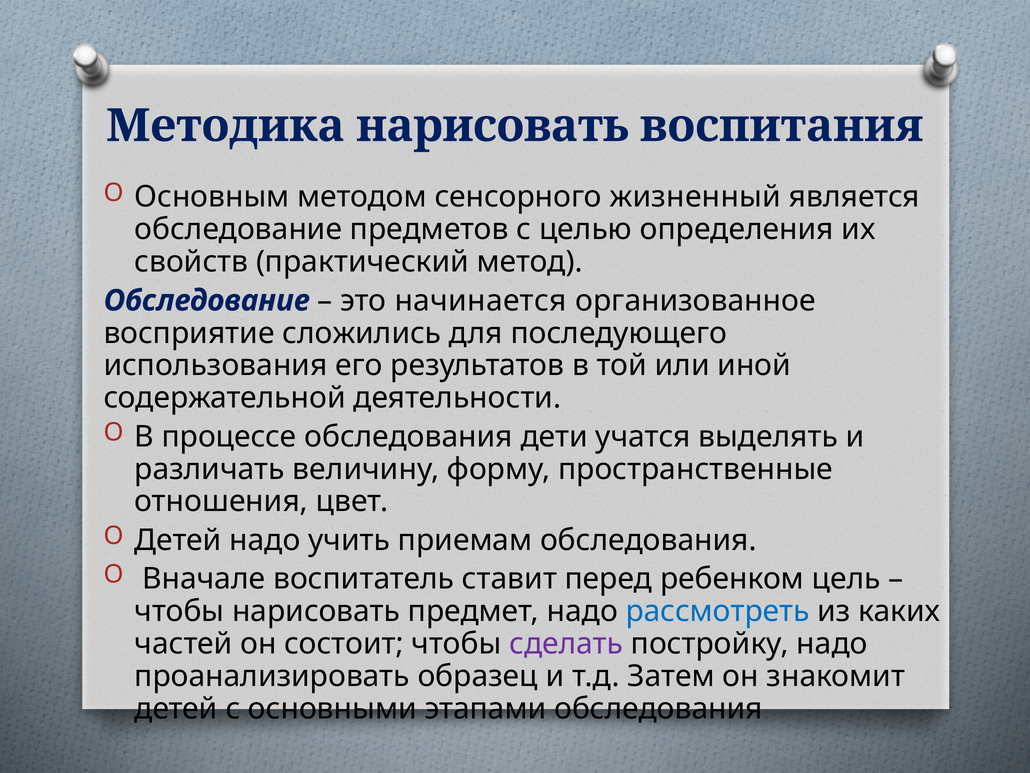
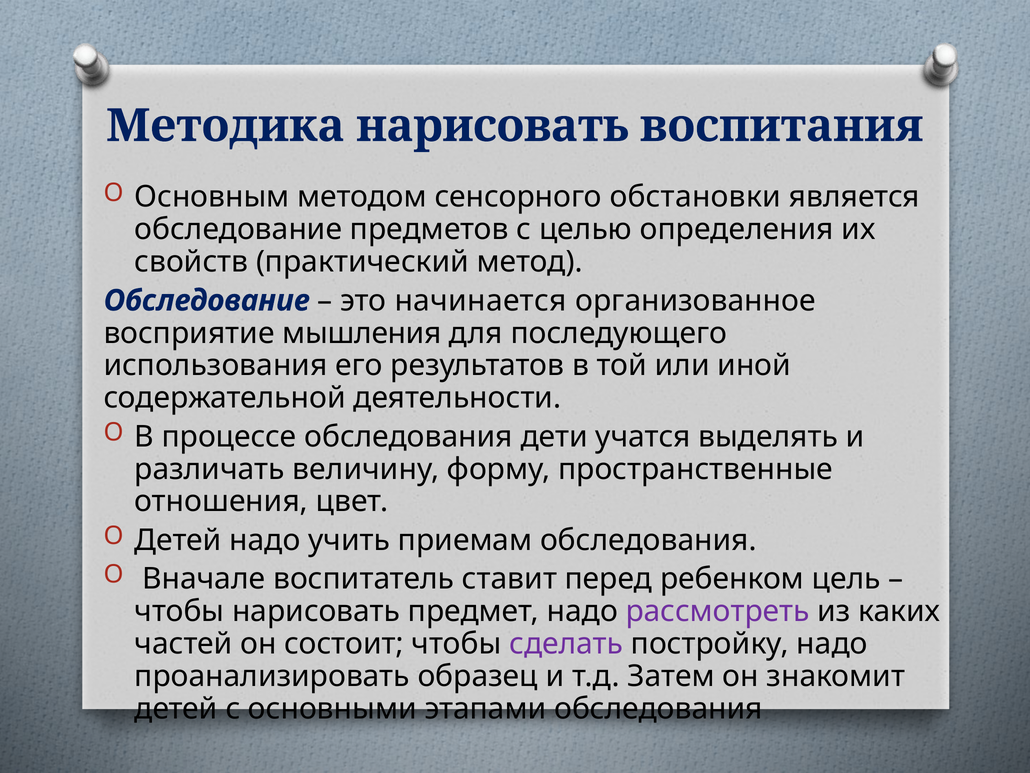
жизненный: жизненный -> обстановки (695, 197)
сложились: сложились -> мышления (362, 333)
рассмотреть colour: blue -> purple (718, 611)
